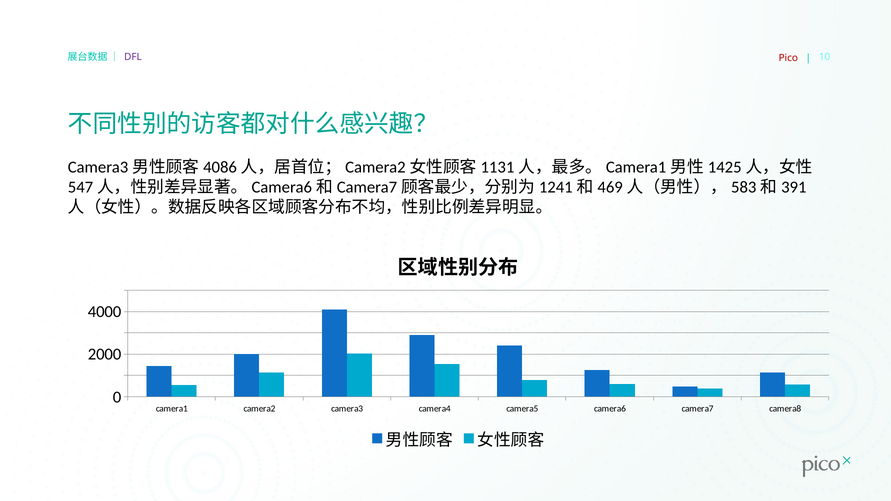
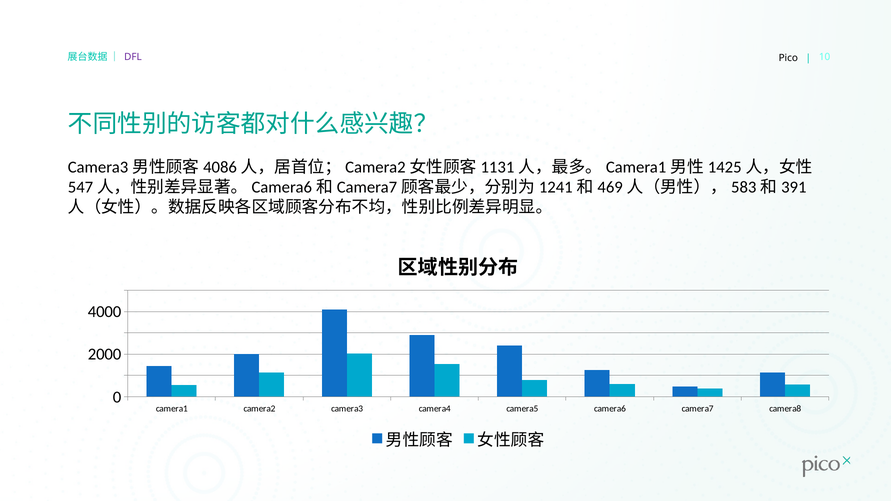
Pico colour: red -> black (788, 58)
